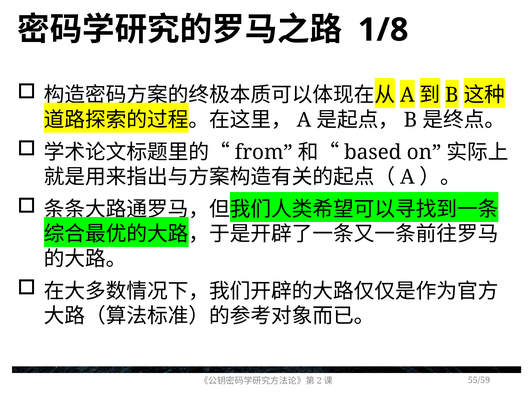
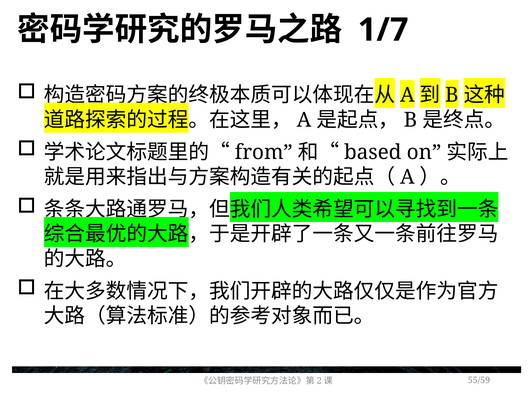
1/8: 1/8 -> 1/7 (383, 30)
